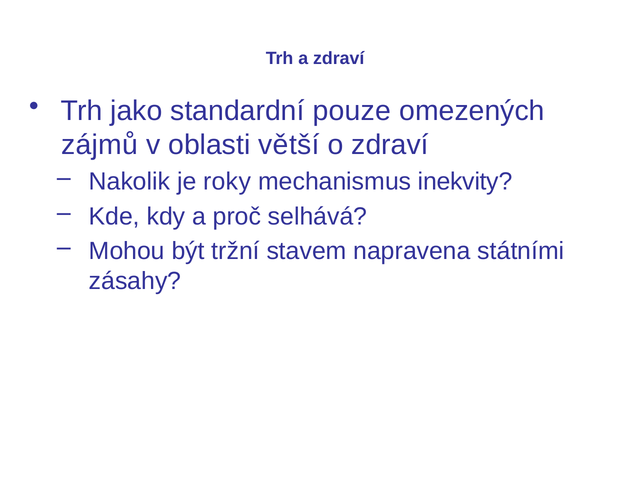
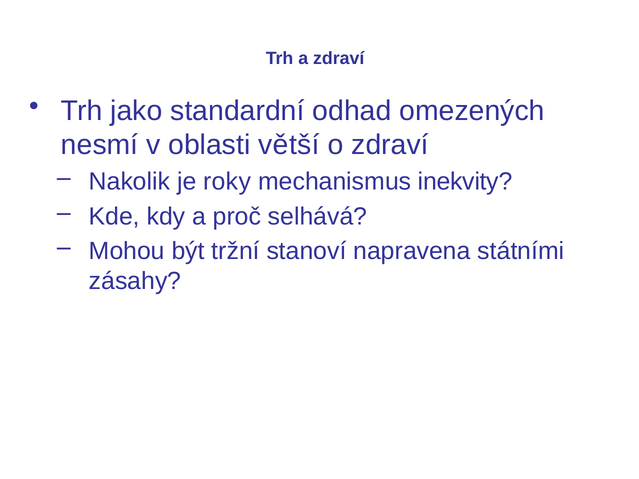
pouze: pouze -> odhad (352, 111)
zájmů: zájmů -> nesmí (100, 145)
stavem: stavem -> stanoví (307, 251)
